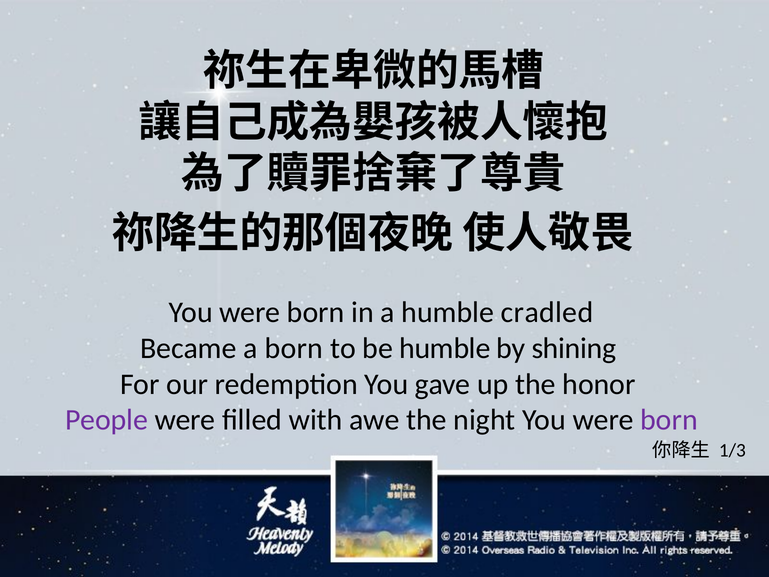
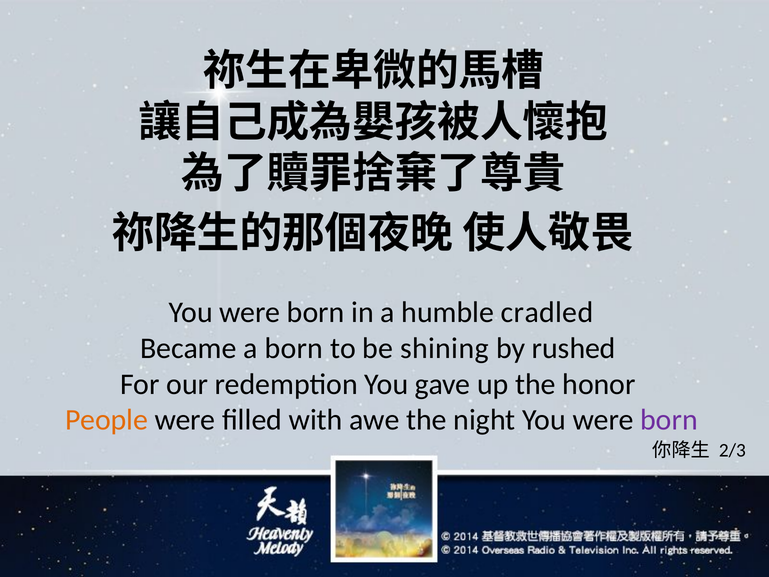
be humble: humble -> shining (444, 348)
shining: shining -> rushed (574, 348)
People colour: purple -> orange (106, 420)
1/3: 1/3 -> 2/3 (732, 450)
